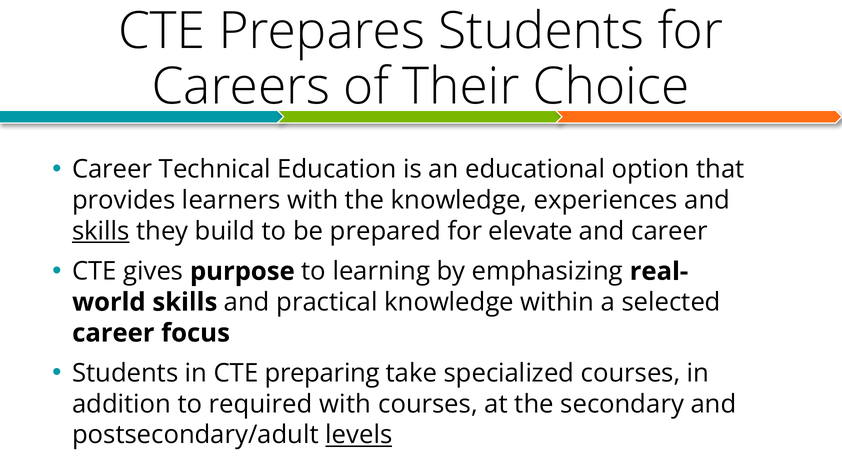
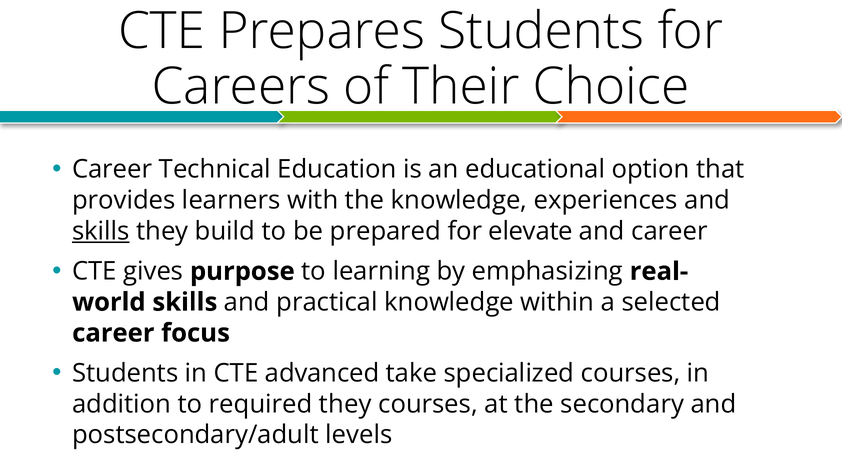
preparing: preparing -> advanced (322, 373)
required with: with -> they (345, 404)
levels underline: present -> none (359, 435)
